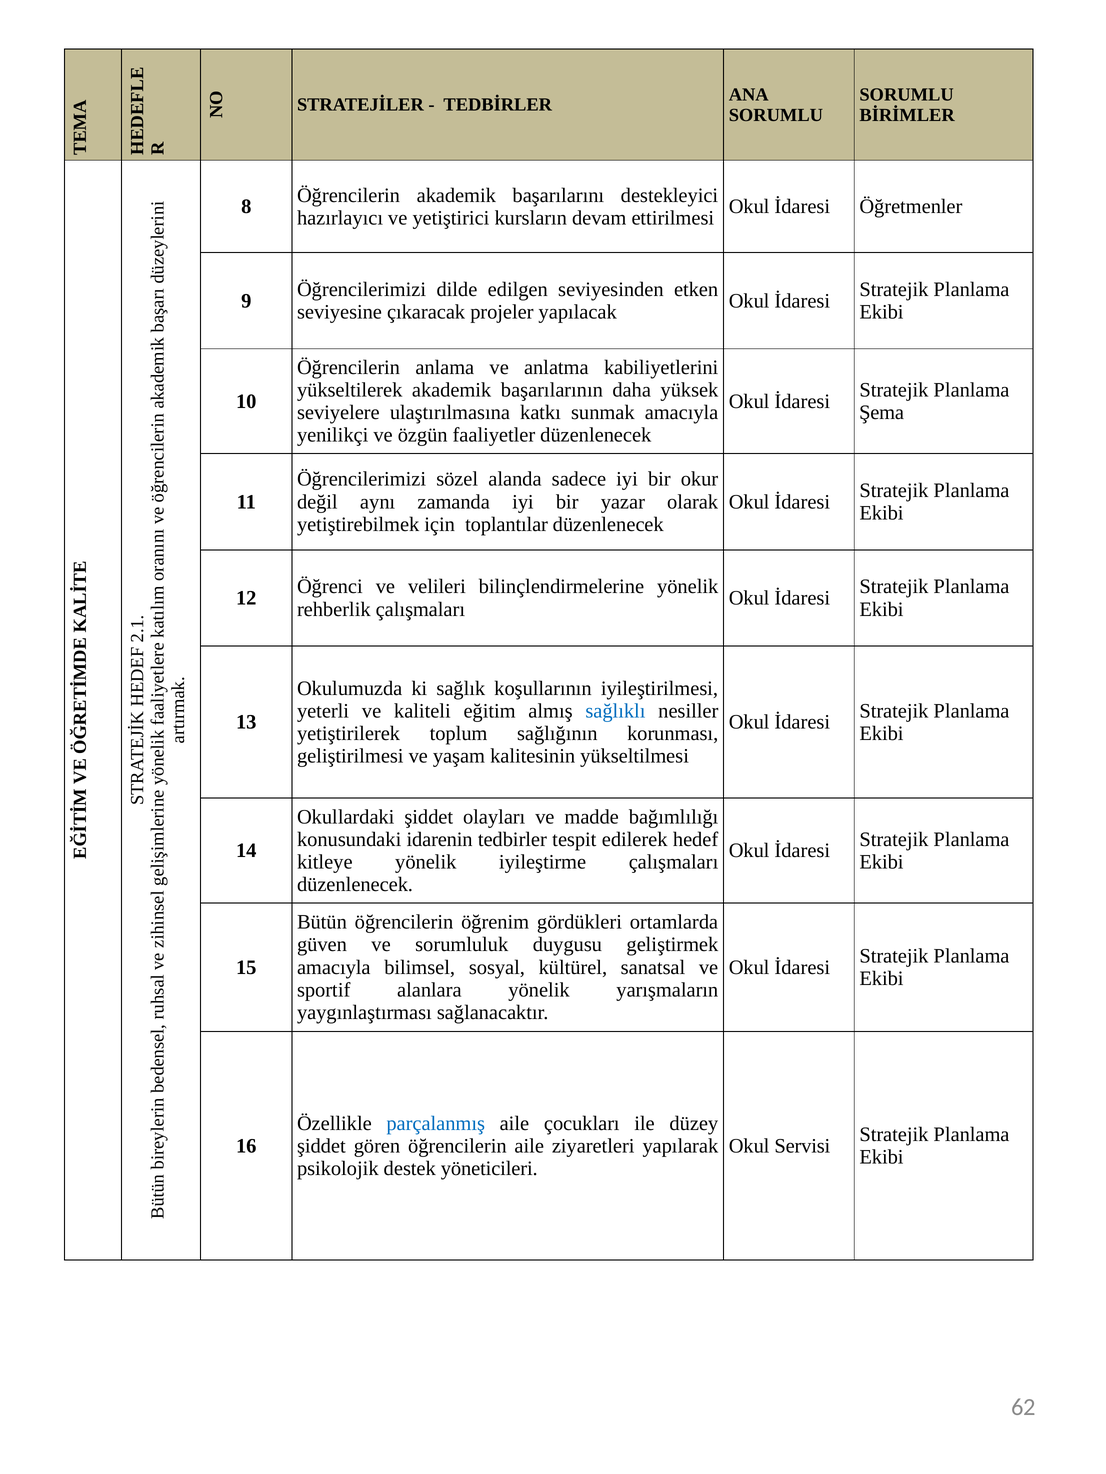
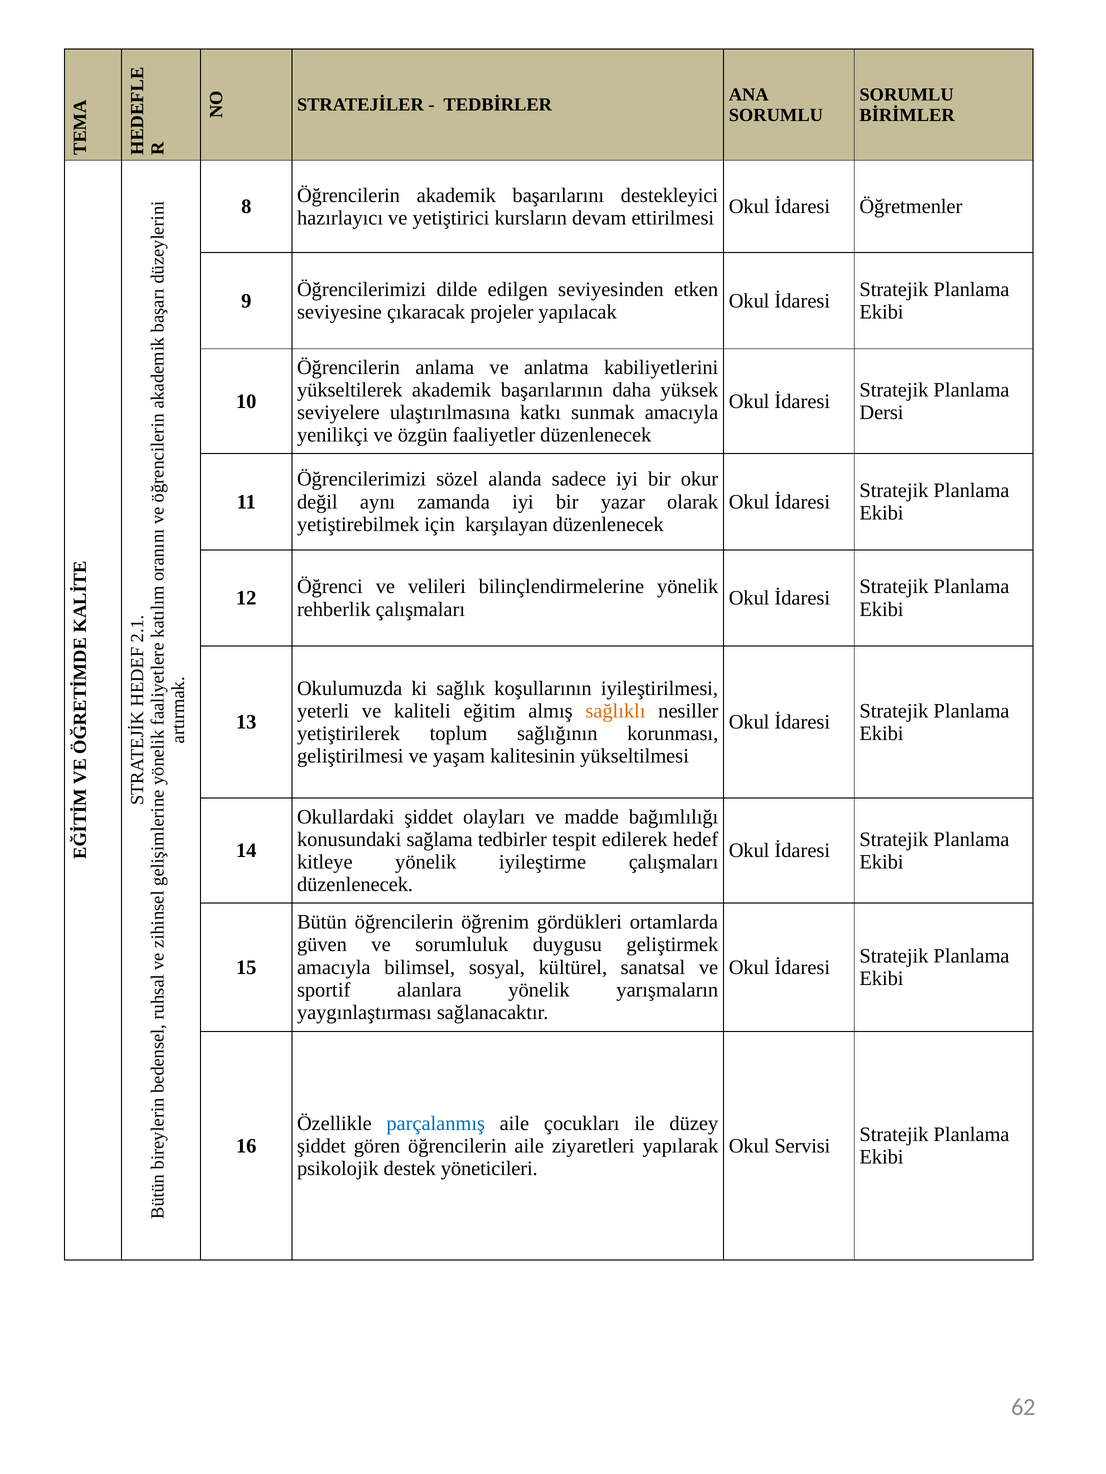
Şema: Şema -> Dersi (882, 413)
toplantılar: toplantılar -> karşılayan (507, 525)
sağlıklı colour: blue -> orange (615, 711)
idarenin: idarenin -> sağlama (440, 840)
